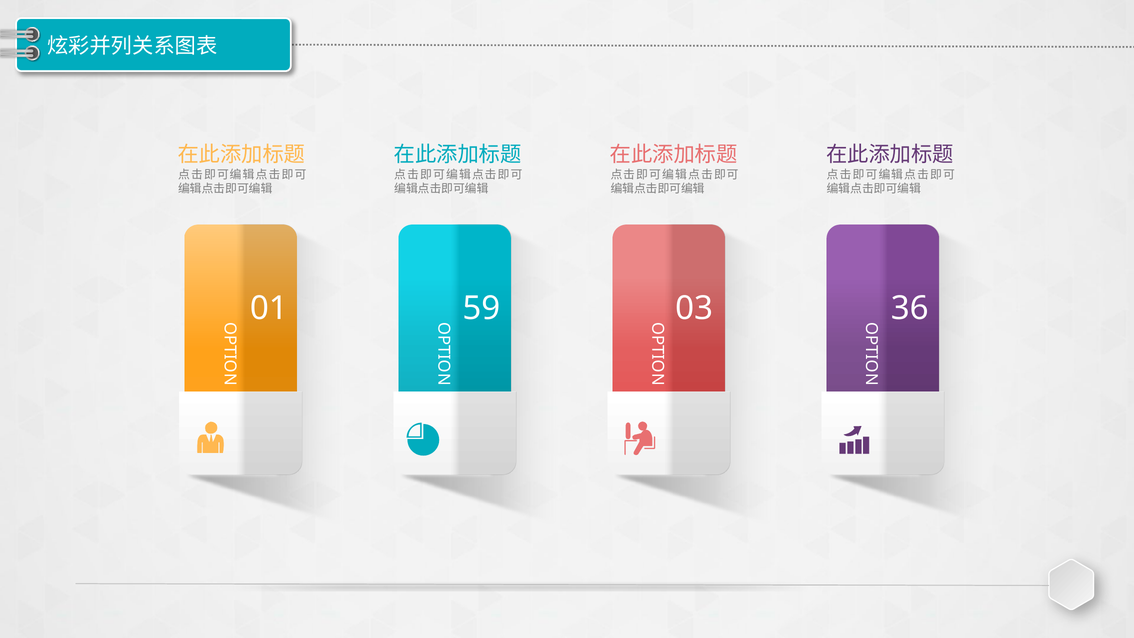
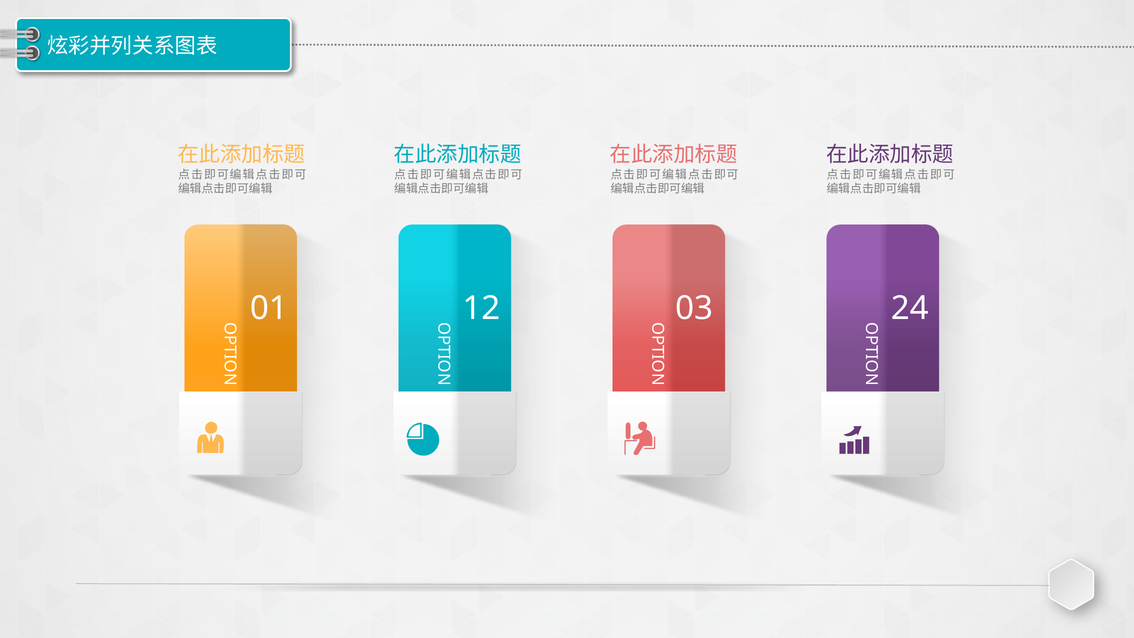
59: 59 -> 12 (481, 308)
36: 36 -> 24 (910, 308)
